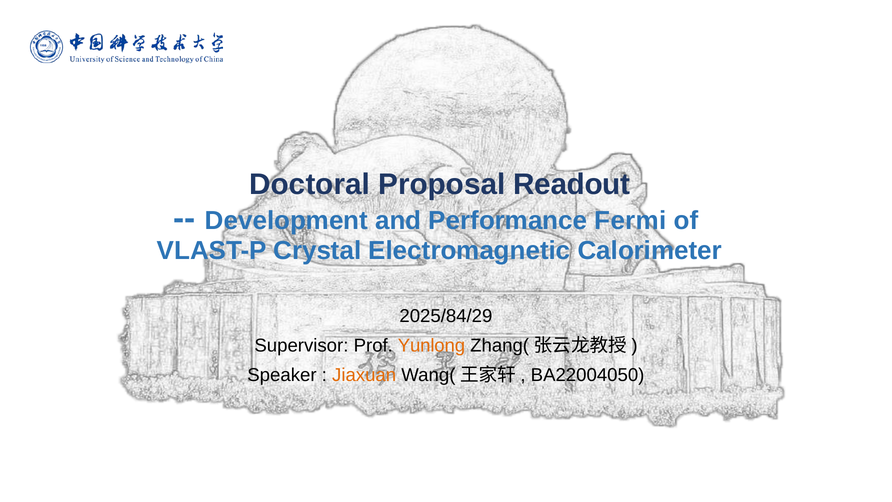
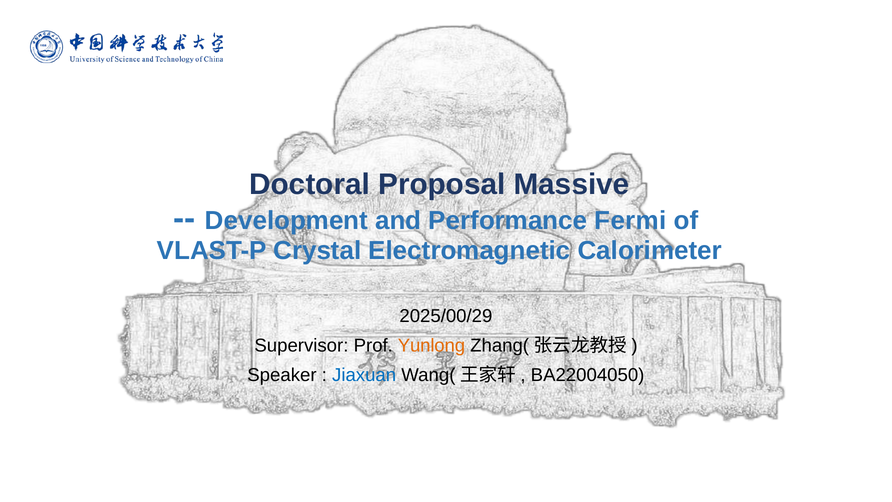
Readout: Readout -> Massive (572, 184)
2025/84/29: 2025/84/29 -> 2025/00/29 (446, 316)
Jiaxuan colour: orange -> blue (364, 375)
